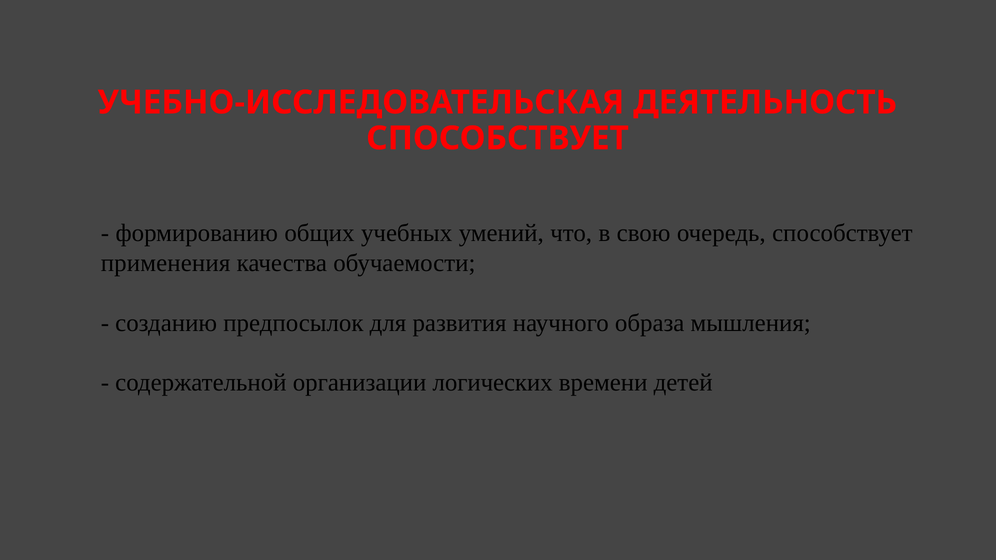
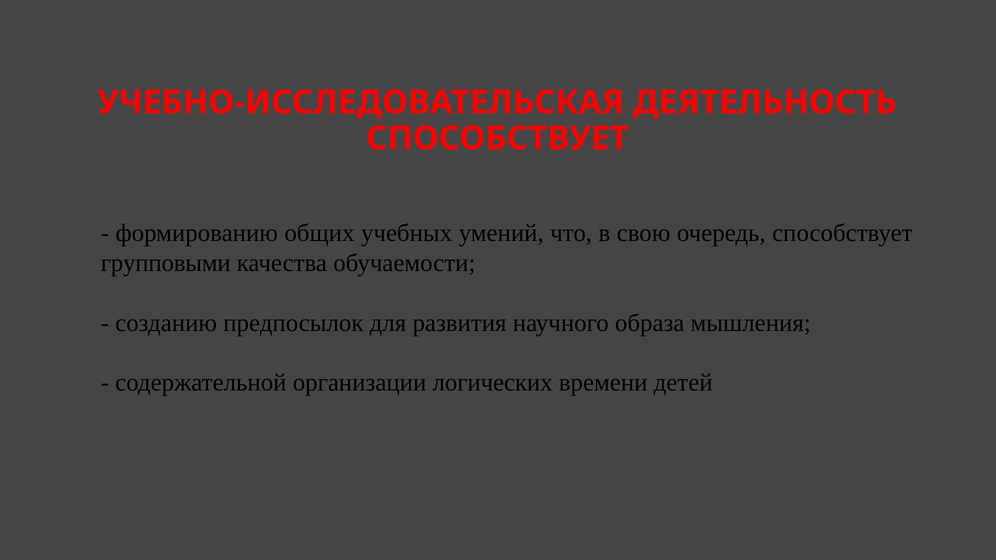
применения: применения -> групповыми (166, 263)
